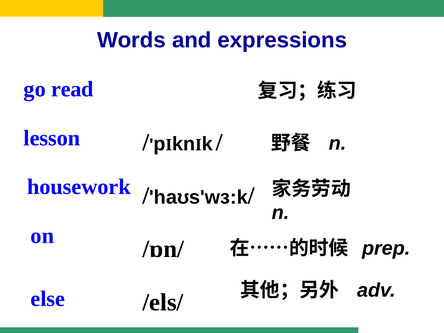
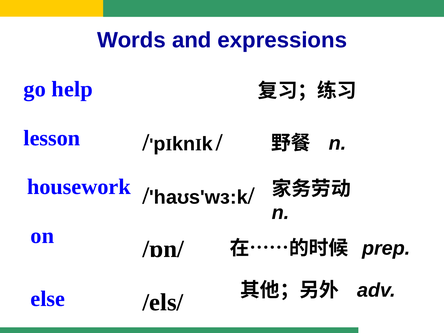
read: read -> help (72, 89)
